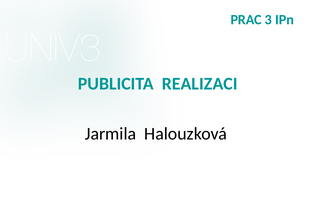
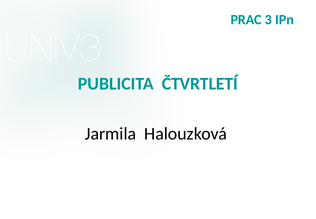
REALIZACI: REALIZACI -> ČTVRTLETÍ (200, 84)
